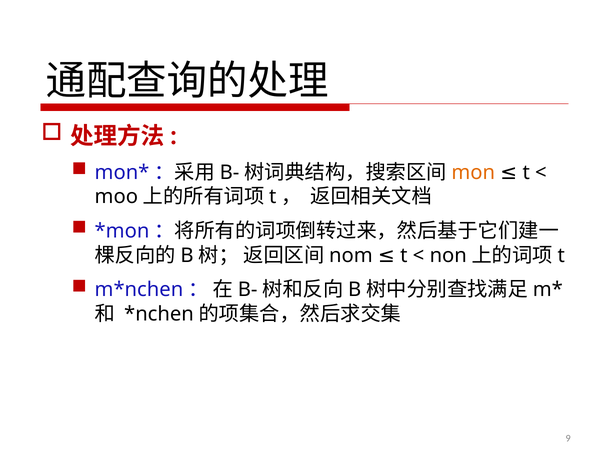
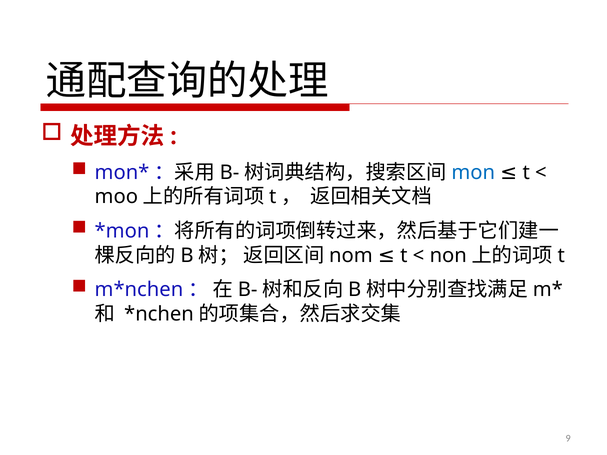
mon colour: orange -> blue (473, 173)
